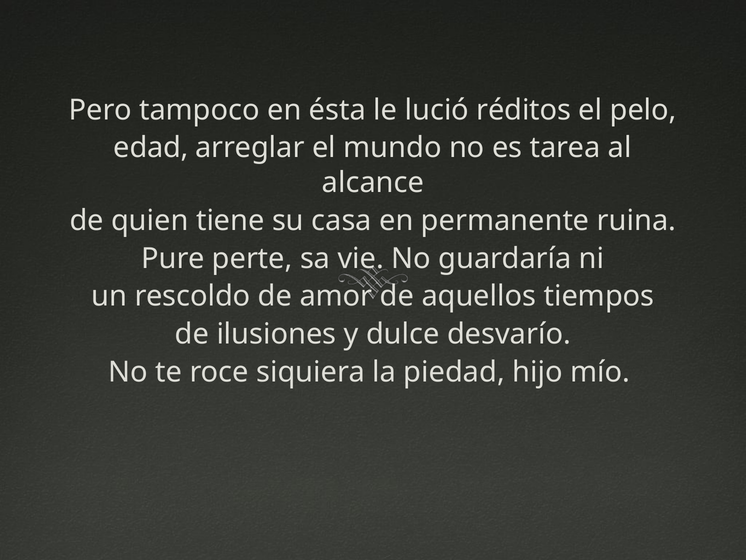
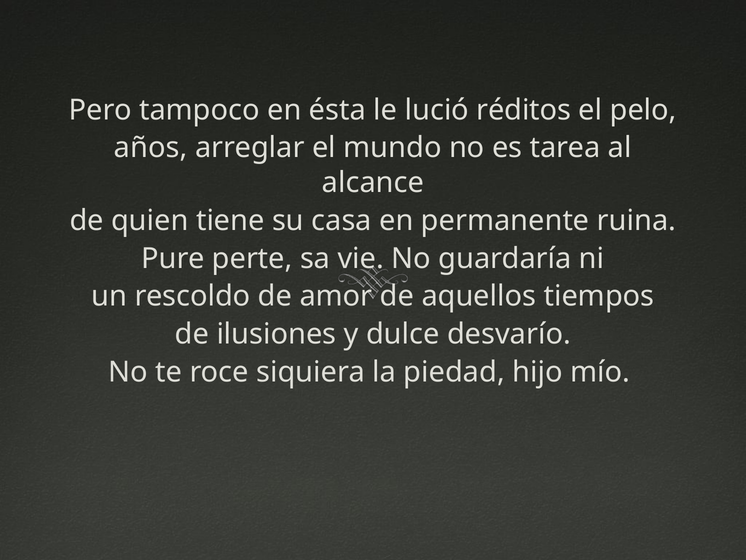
edad: edad -> años (151, 148)
